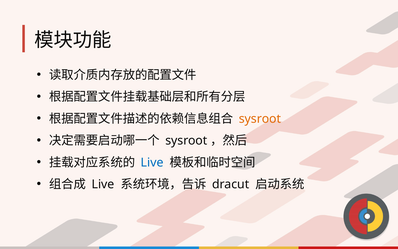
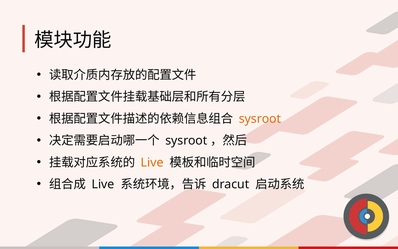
Live colour: blue -> orange (152, 162)
